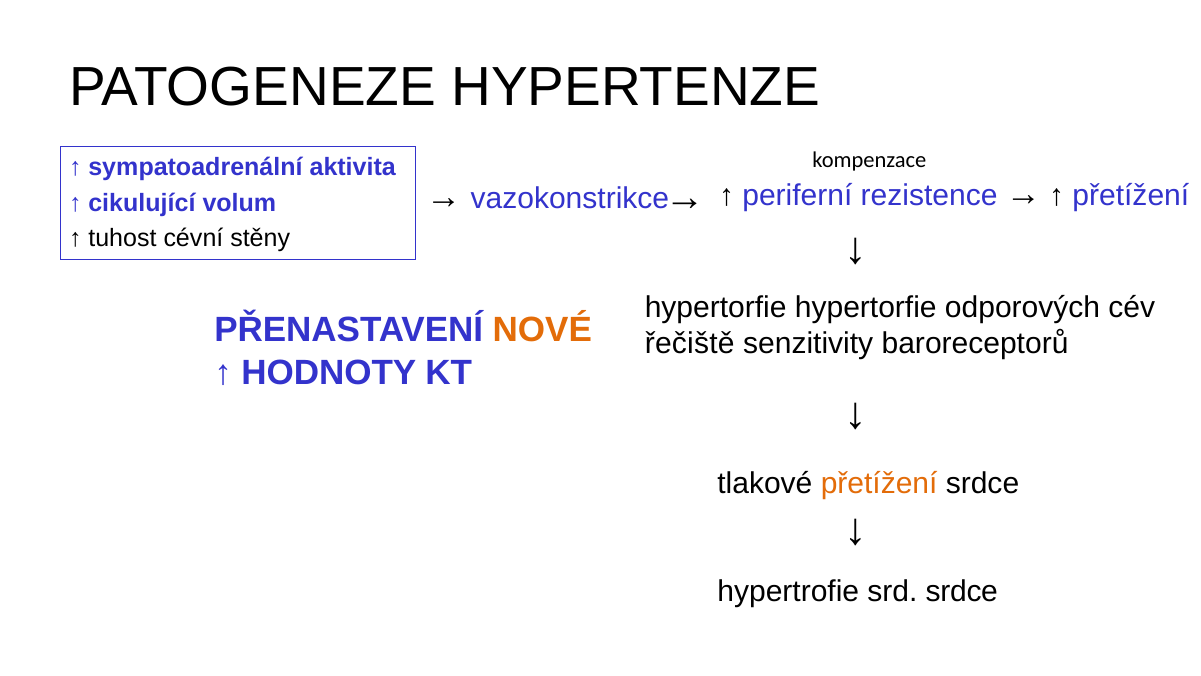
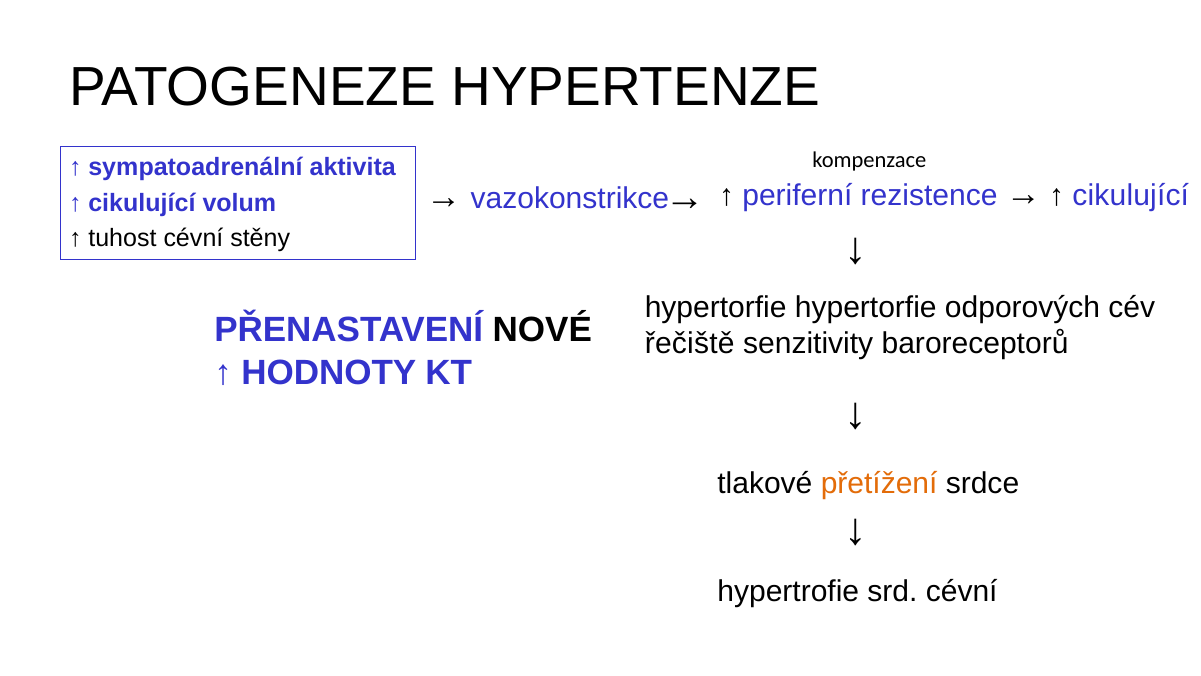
přetížení: přetížení -> cikulující (1131, 195)
NOVÉ colour: orange -> black (542, 330)
srd srdce: srdce -> cévní (962, 592)
